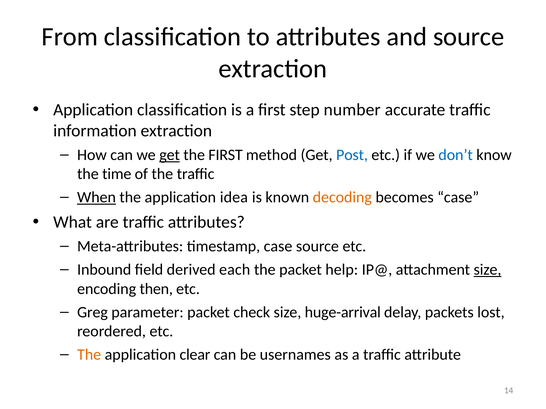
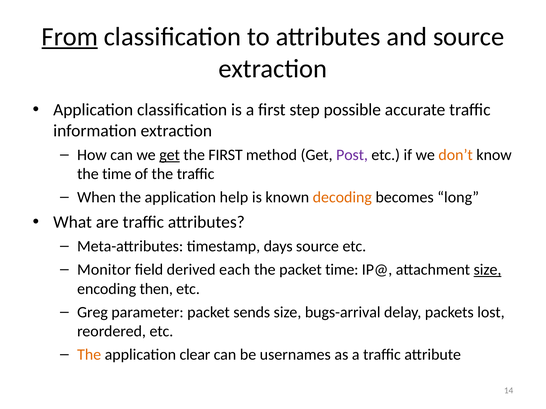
From underline: none -> present (70, 37)
number: number -> possible (352, 110)
Post colour: blue -> purple (352, 155)
don’t colour: blue -> orange (456, 155)
When underline: present -> none (97, 198)
idea: idea -> help (234, 198)
becomes case: case -> long (458, 198)
timestamp case: case -> days (278, 247)
Inbound: Inbound -> Monitor (104, 270)
packet help: help -> time (342, 270)
check: check -> sends (252, 312)
huge-arrival: huge-arrival -> bugs-arrival (343, 312)
